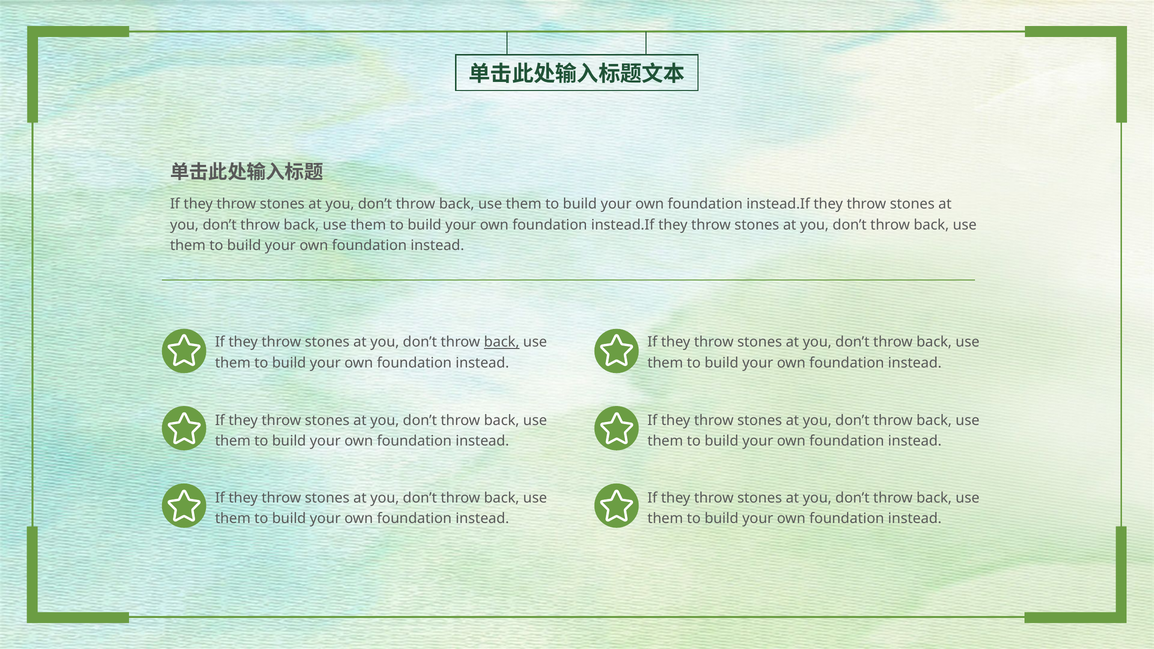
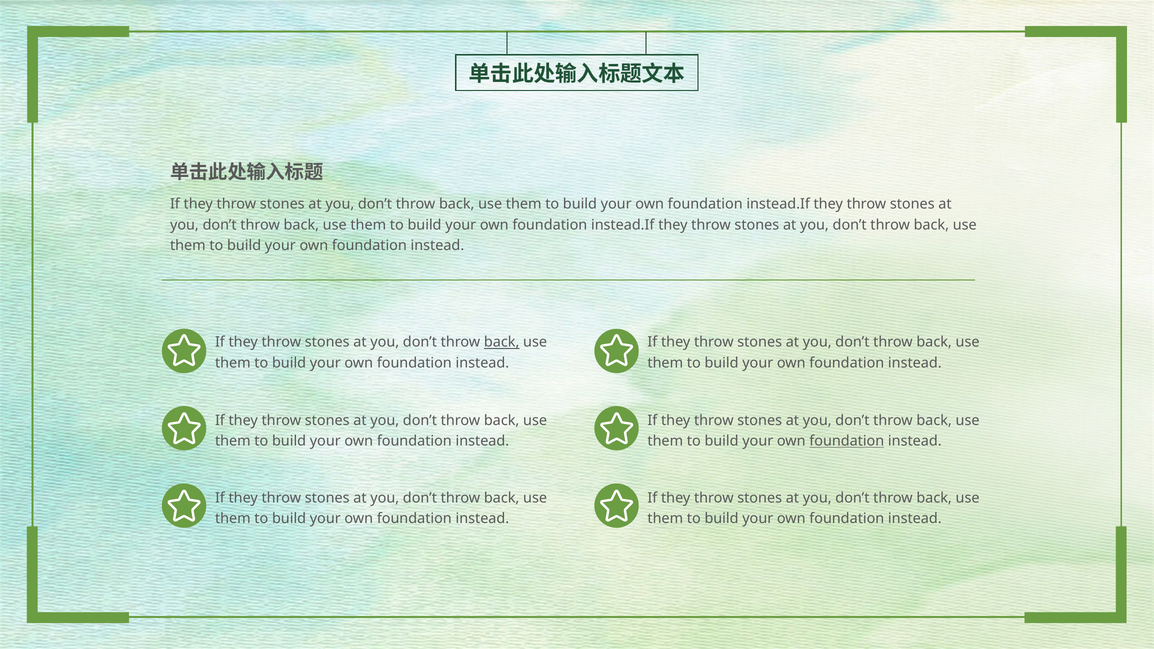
foundation underline: none -> present (847, 441)
